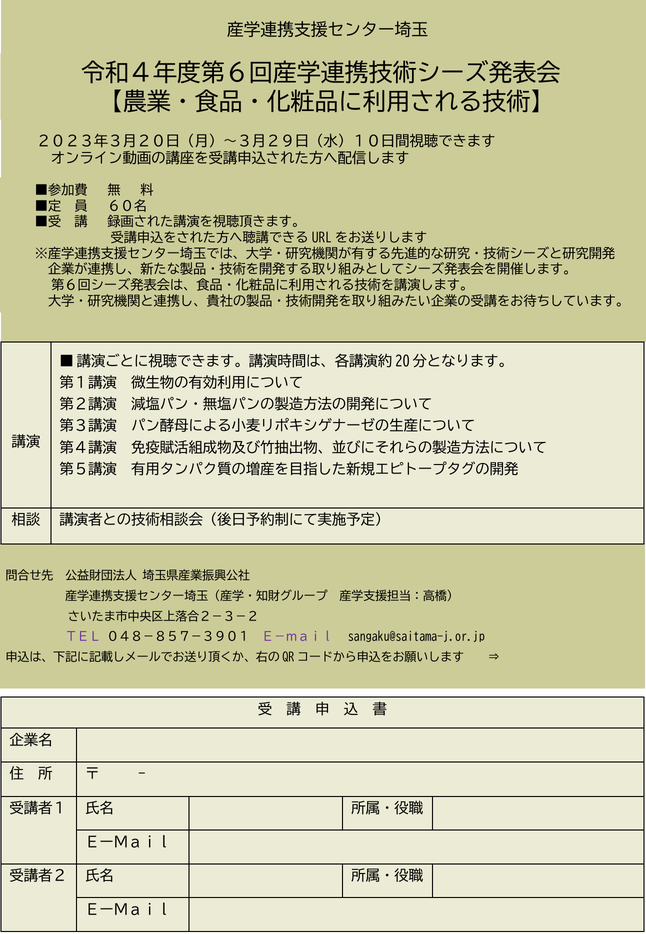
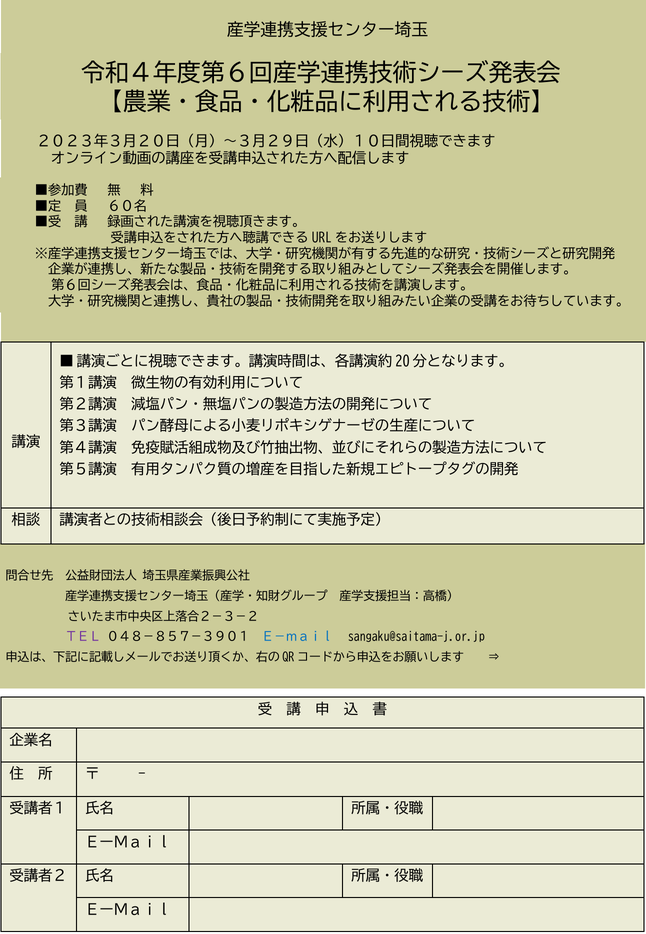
Ｅ－ｍａｉｌ colour: purple -> blue (298, 636)
